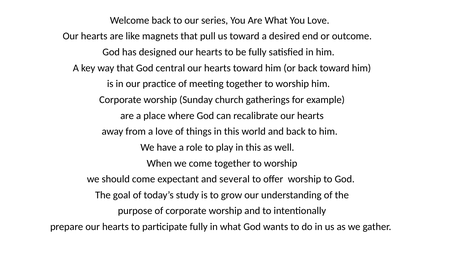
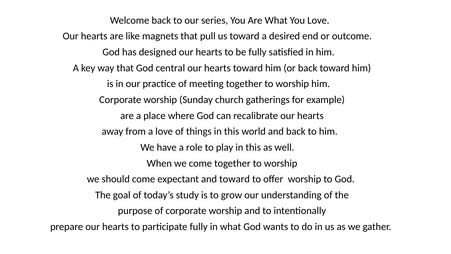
and several: several -> toward (235, 179)
